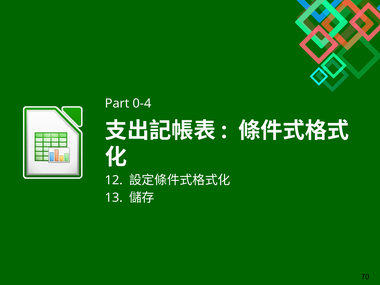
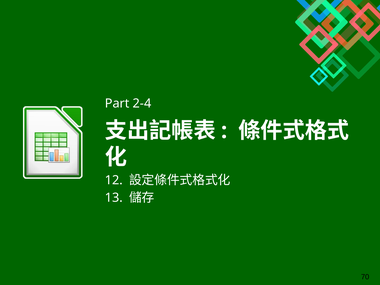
0-4: 0-4 -> 2-4 (142, 103)
